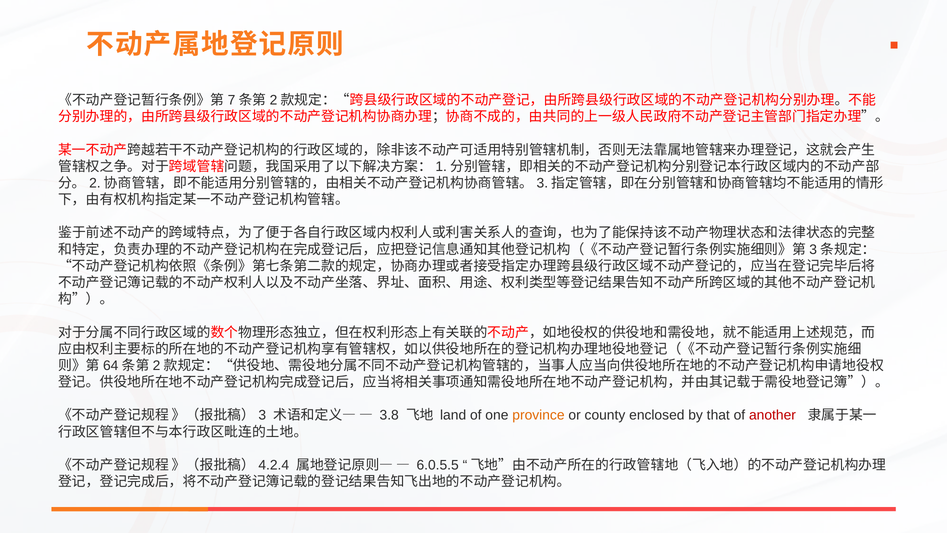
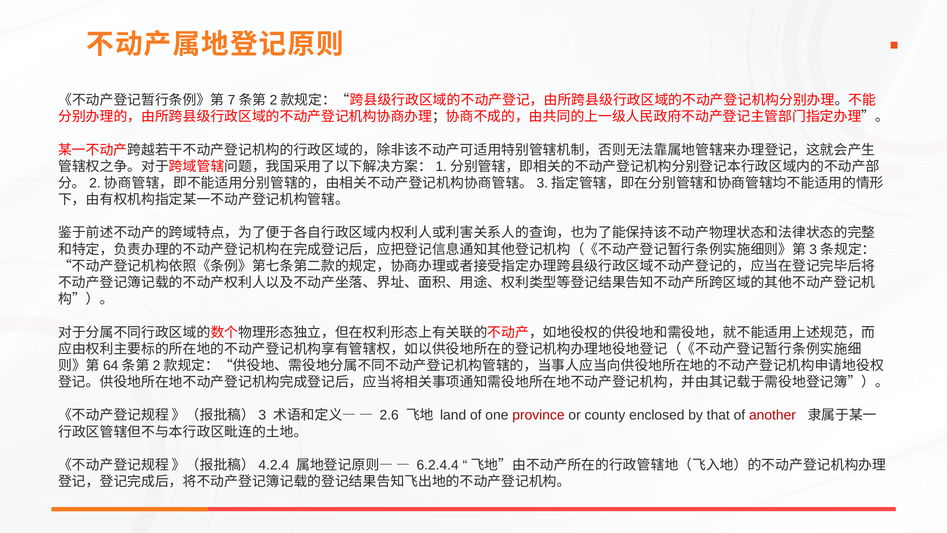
3.8: 3.8 -> 2.6 (389, 415)
province colour: orange -> red (538, 415)
6.0.5.5: 6.0.5.5 -> 6.2.4.4 (438, 465)
